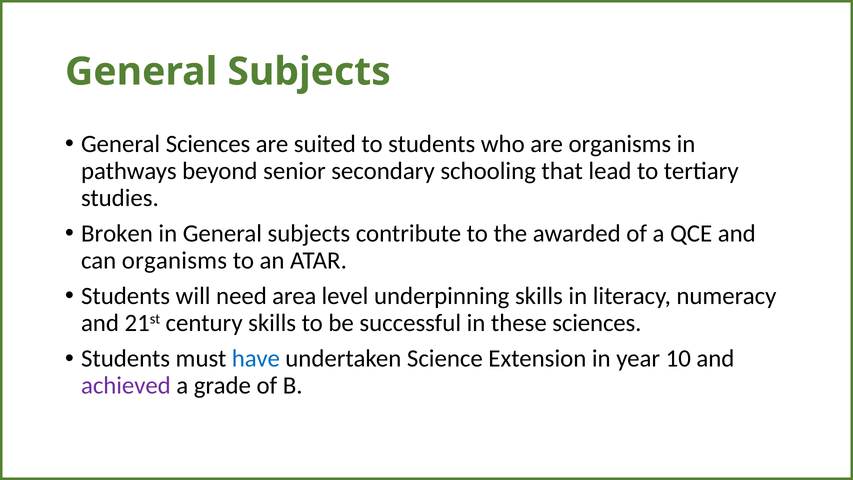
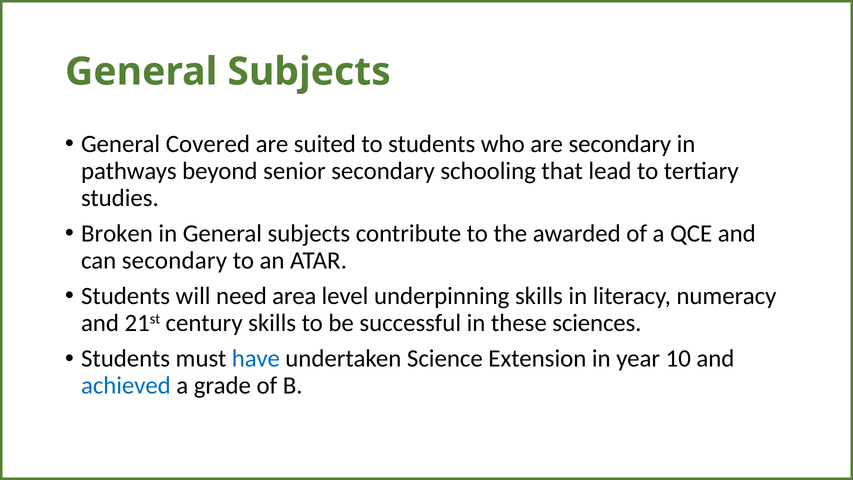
General Sciences: Sciences -> Covered (208, 144)
are organisms: organisms -> secondary (620, 144)
can organisms: organisms -> secondary (174, 260)
achieved colour: purple -> blue (126, 385)
